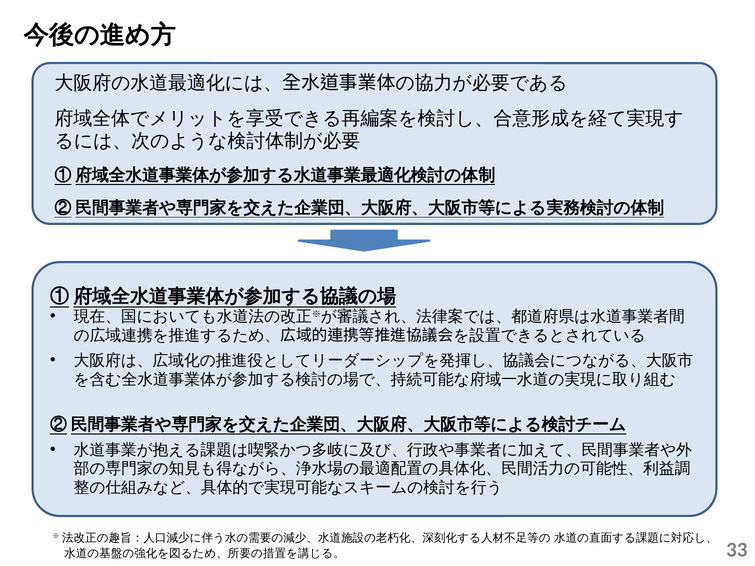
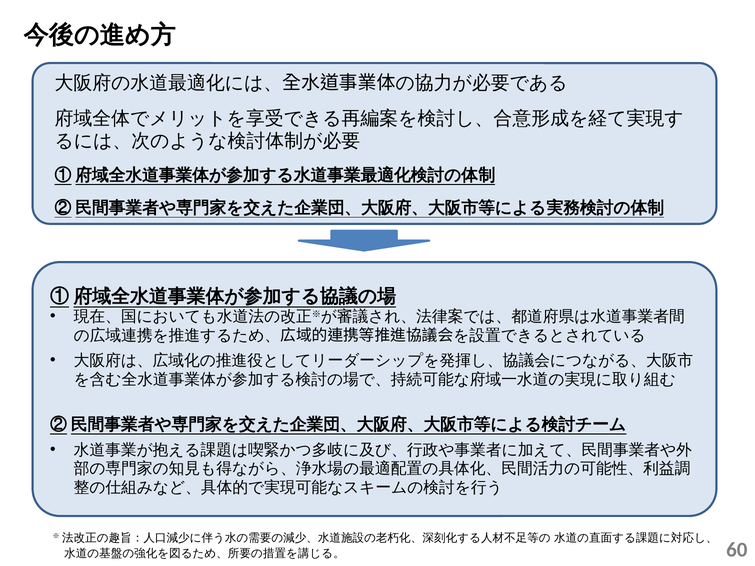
33: 33 -> 60 (737, 550)
